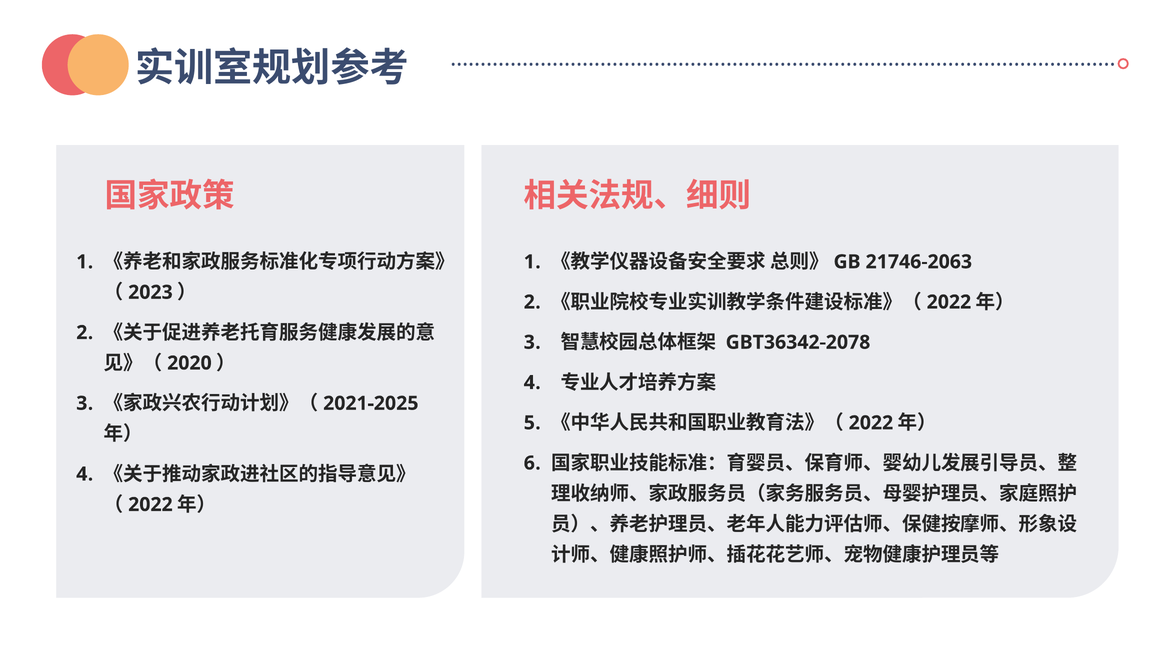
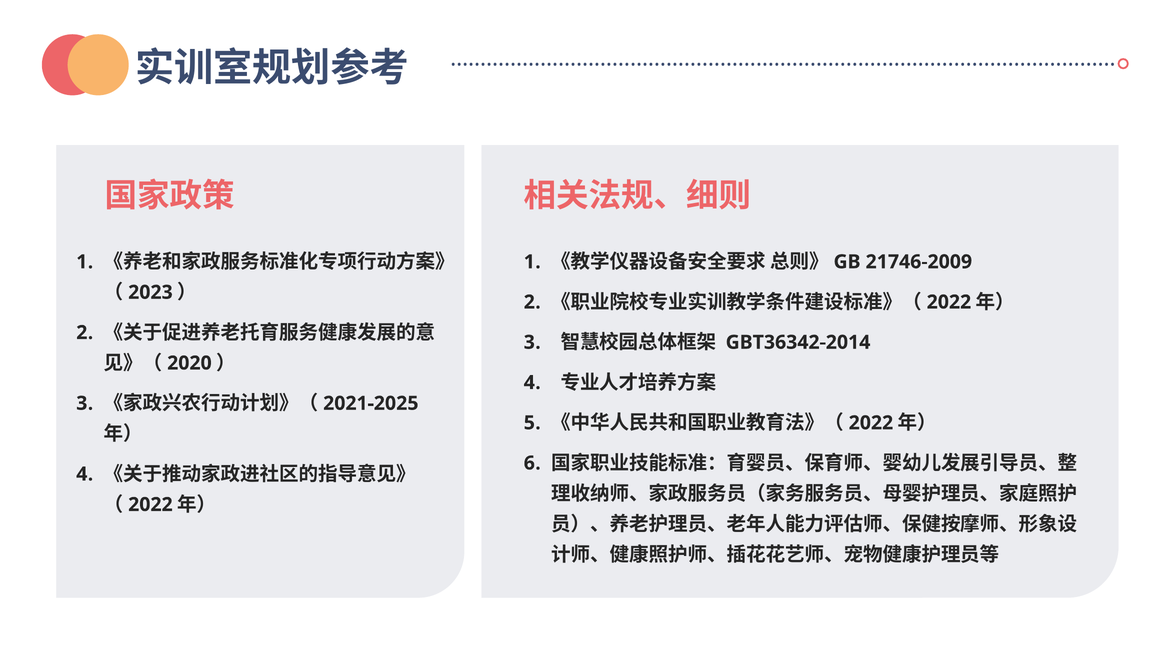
21746-2063: 21746-2063 -> 21746-2009 (919, 262)
GBT36342-2078: GBT36342-2078 -> GBT36342-2014 (798, 342)
